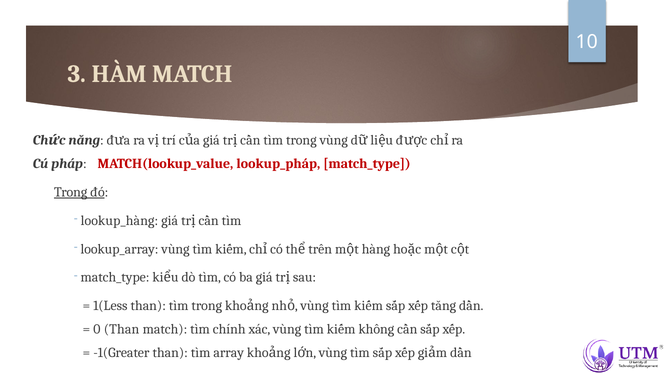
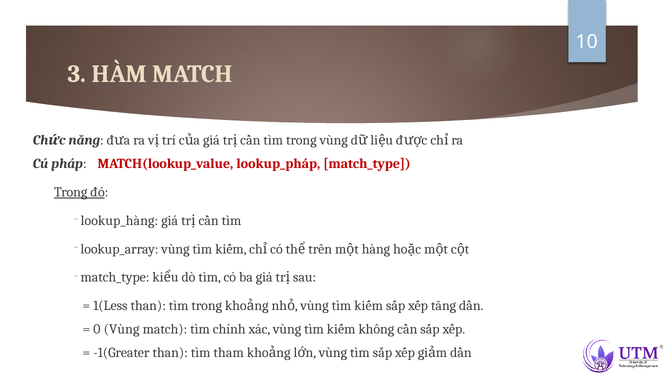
0 Than: Than -> Vùng (122, 330)
array: array -> tham (229, 353)
